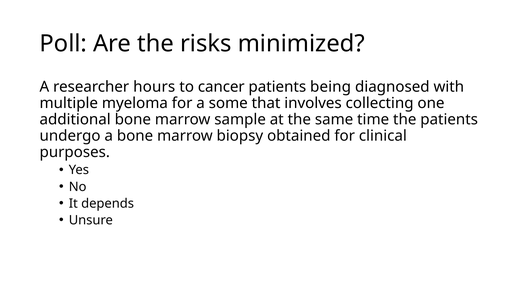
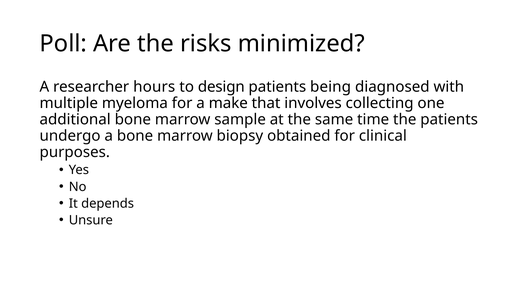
cancer: cancer -> design (221, 87)
some: some -> make (228, 103)
